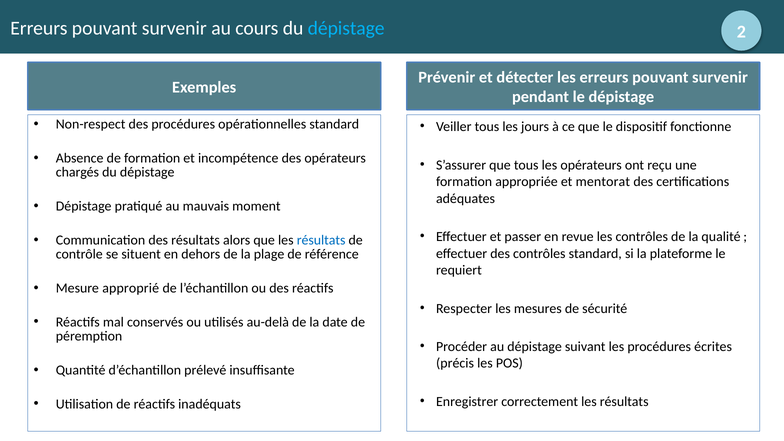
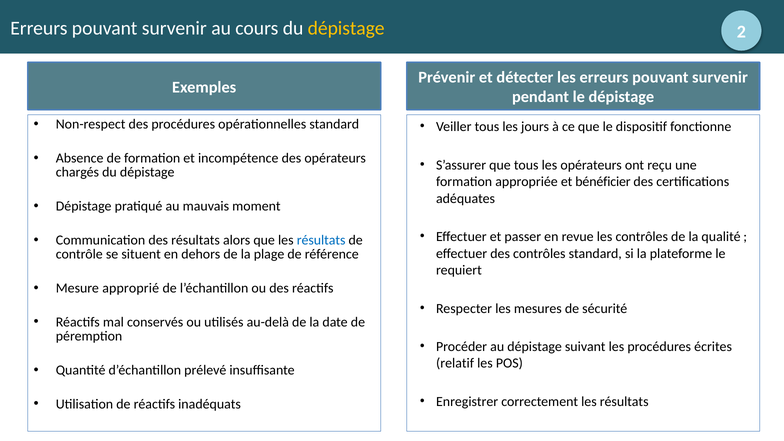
dépistage colour: light blue -> yellow (346, 28)
mentorat: mentorat -> bénéficier (603, 182)
précis: précis -> relatif (455, 363)
